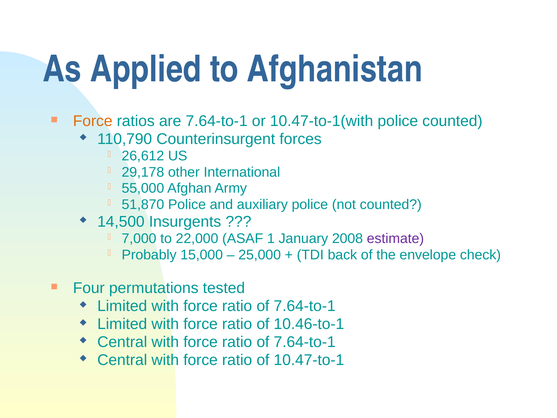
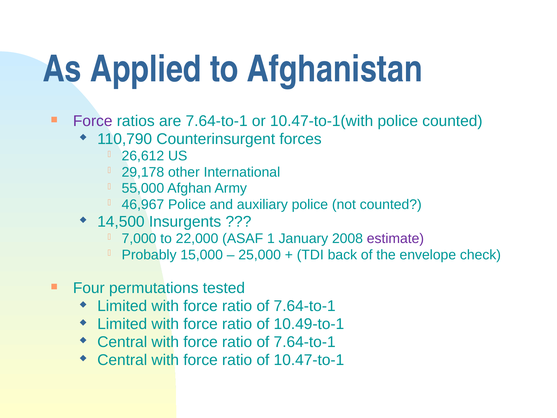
Force colour: orange -> purple (93, 121)
51,870: 51,870 -> 46,967 (143, 204)
10.46-to-1: 10.46-to-1 -> 10.49-to-1 (309, 324)
